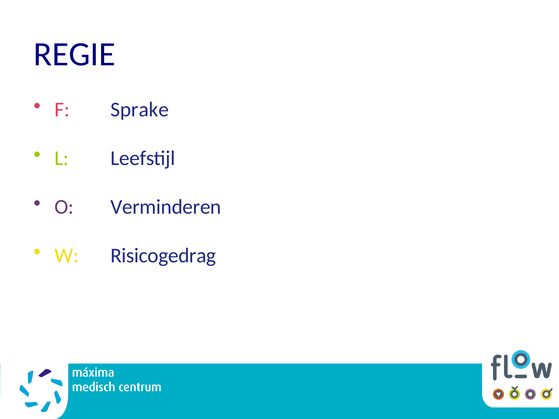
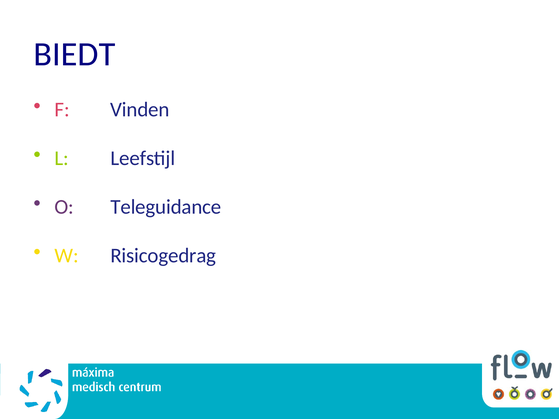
REGIE: REGIE -> BIEDT (74, 54)
Sprake: Sprake -> Vinden (140, 110)
Verminderen: Verminderen -> Teleguidance (166, 207)
